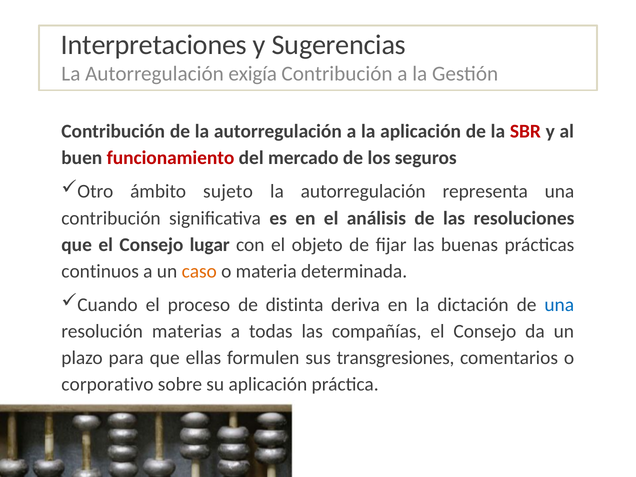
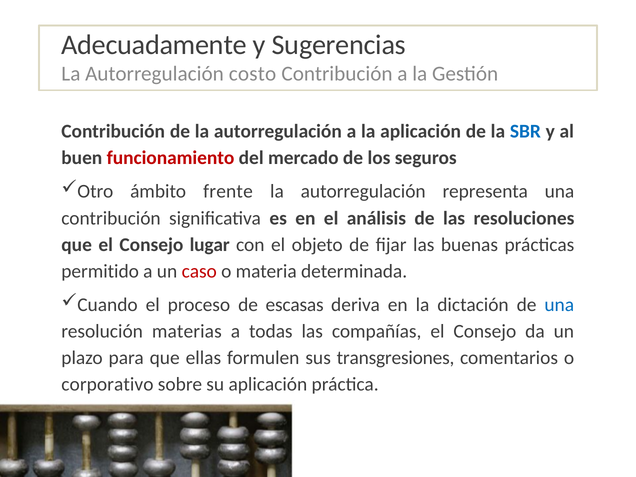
Interpretaciones: Interpretaciones -> Adecuadamente (154, 45)
exigía: exigía -> costo (253, 74)
SBR colour: red -> blue (525, 131)
sujeto: sujeto -> frente (228, 192)
continuos: continuos -> permitido (100, 271)
caso colour: orange -> red (199, 271)
distinta: distinta -> escasas (295, 305)
